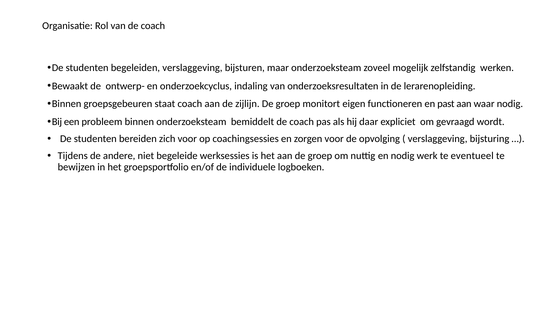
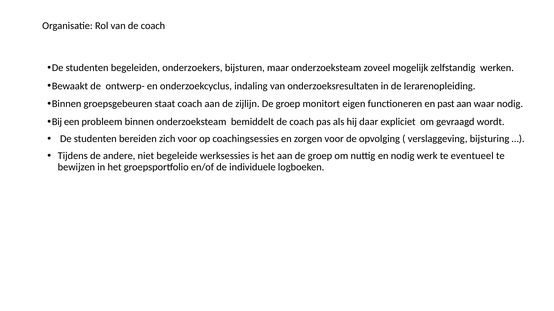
begeleiden verslaggeving: verslaggeving -> onderzoekers (192, 68)
